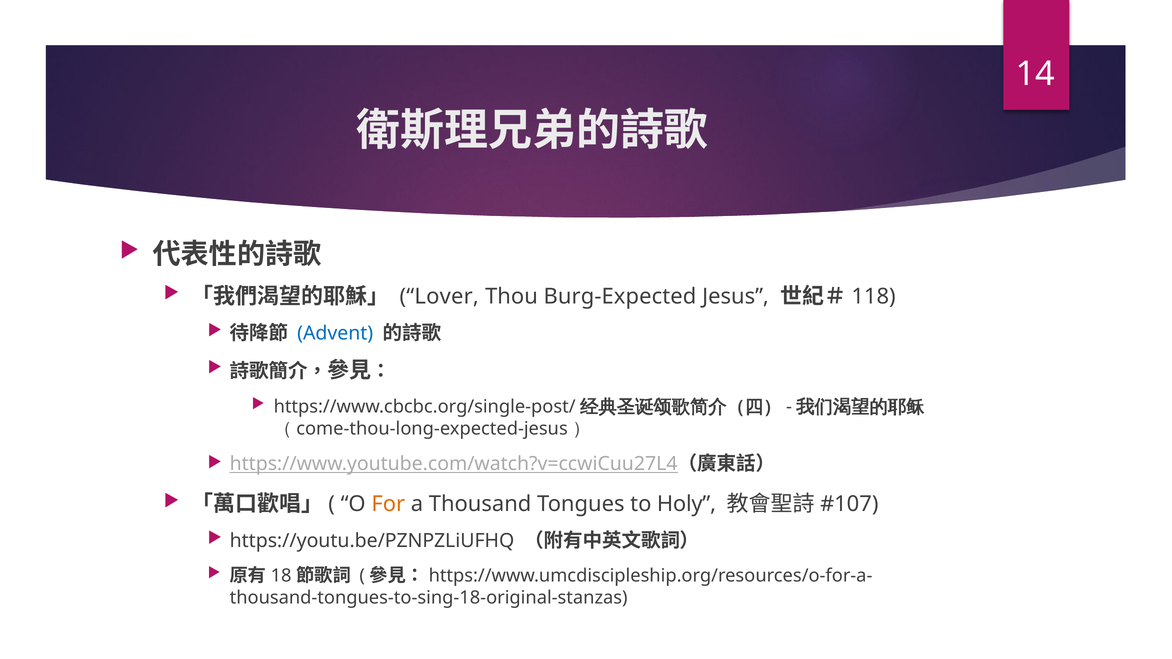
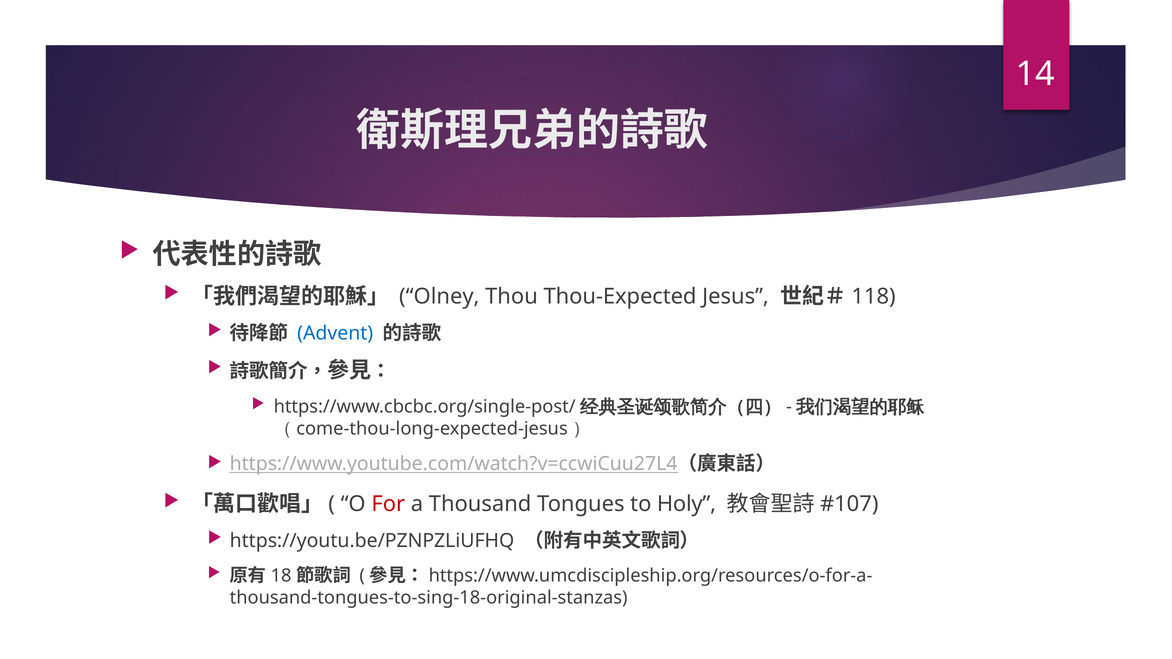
Lover: Lover -> Olney (439, 296)
Burg-Expected: Burg-Expected -> Thou-Expected (620, 296)
For colour: orange -> red (388, 504)
